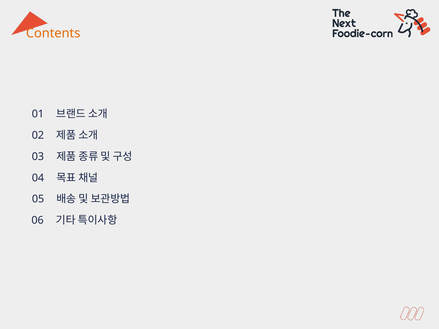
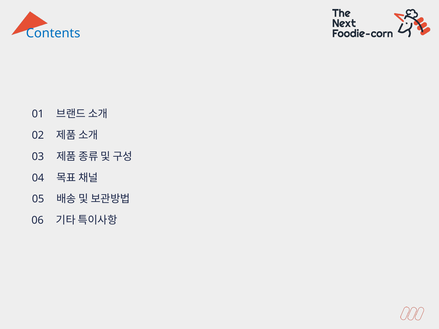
Contents colour: orange -> blue (53, 33)
